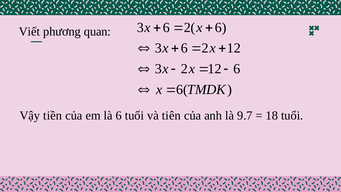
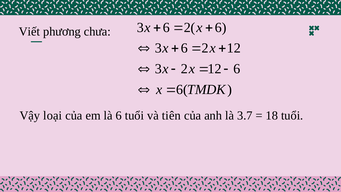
quan: quan -> chưa (97, 32)
tiền: tiền -> loại (53, 115)
9.7: 9.7 -> 3.7 (245, 115)
